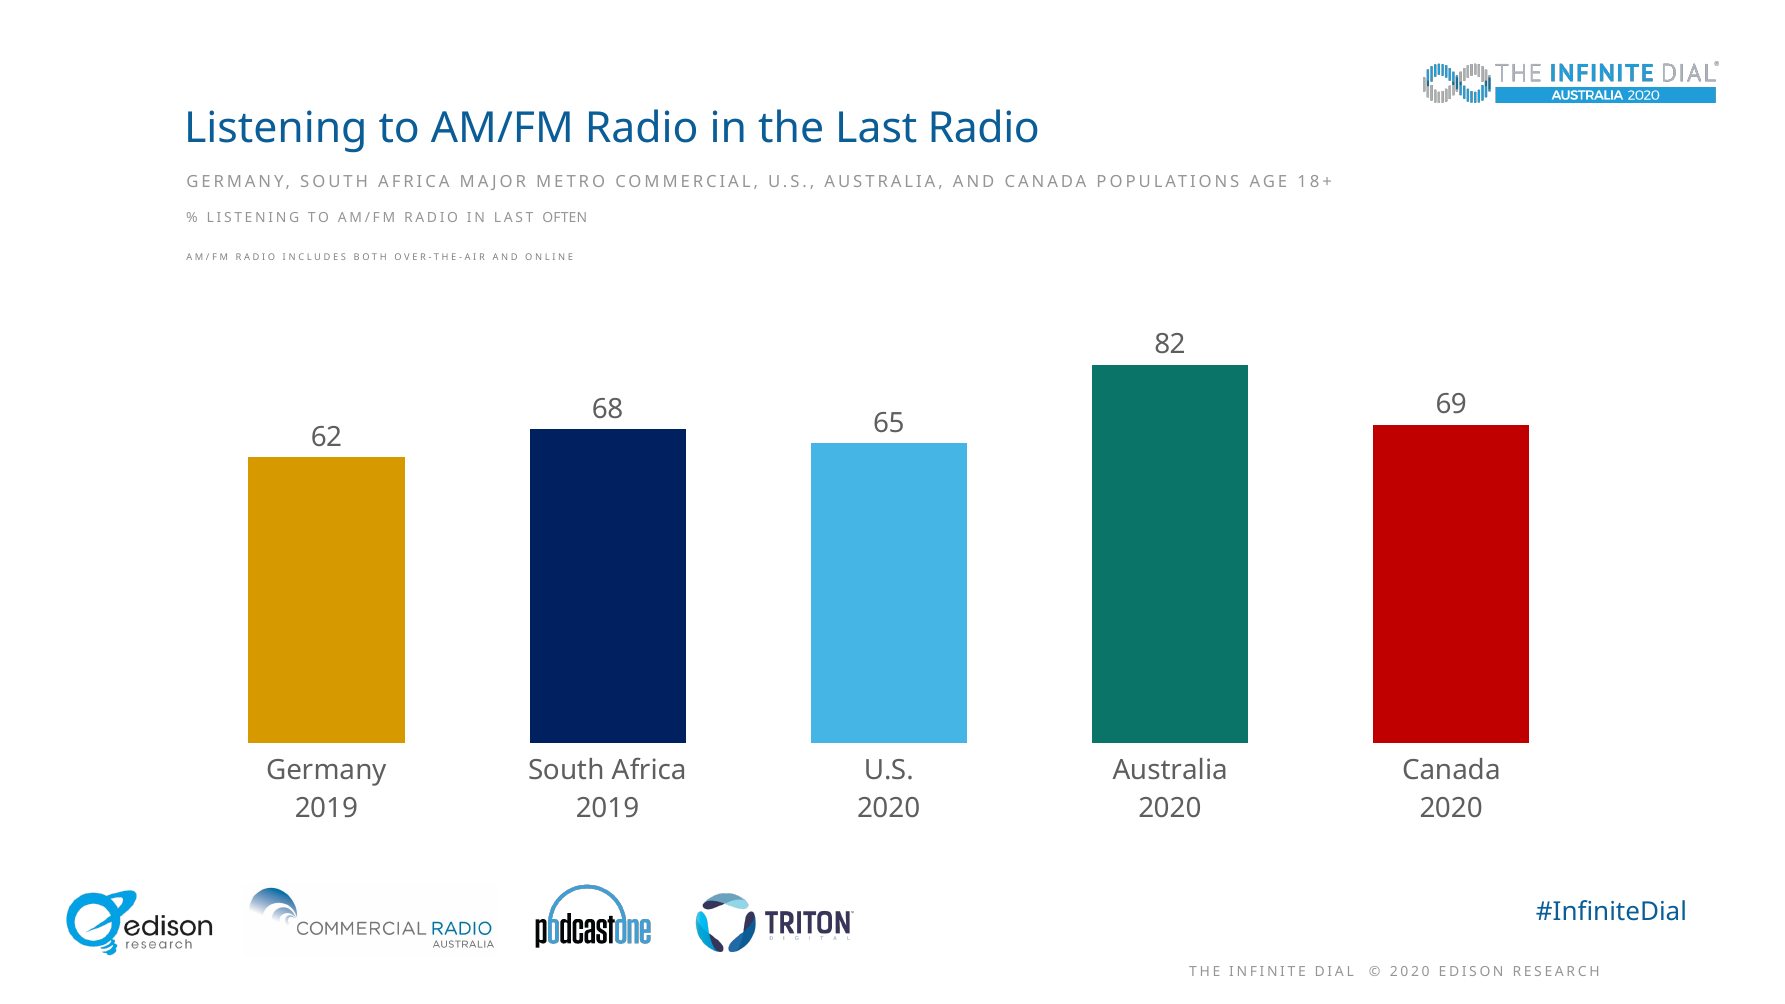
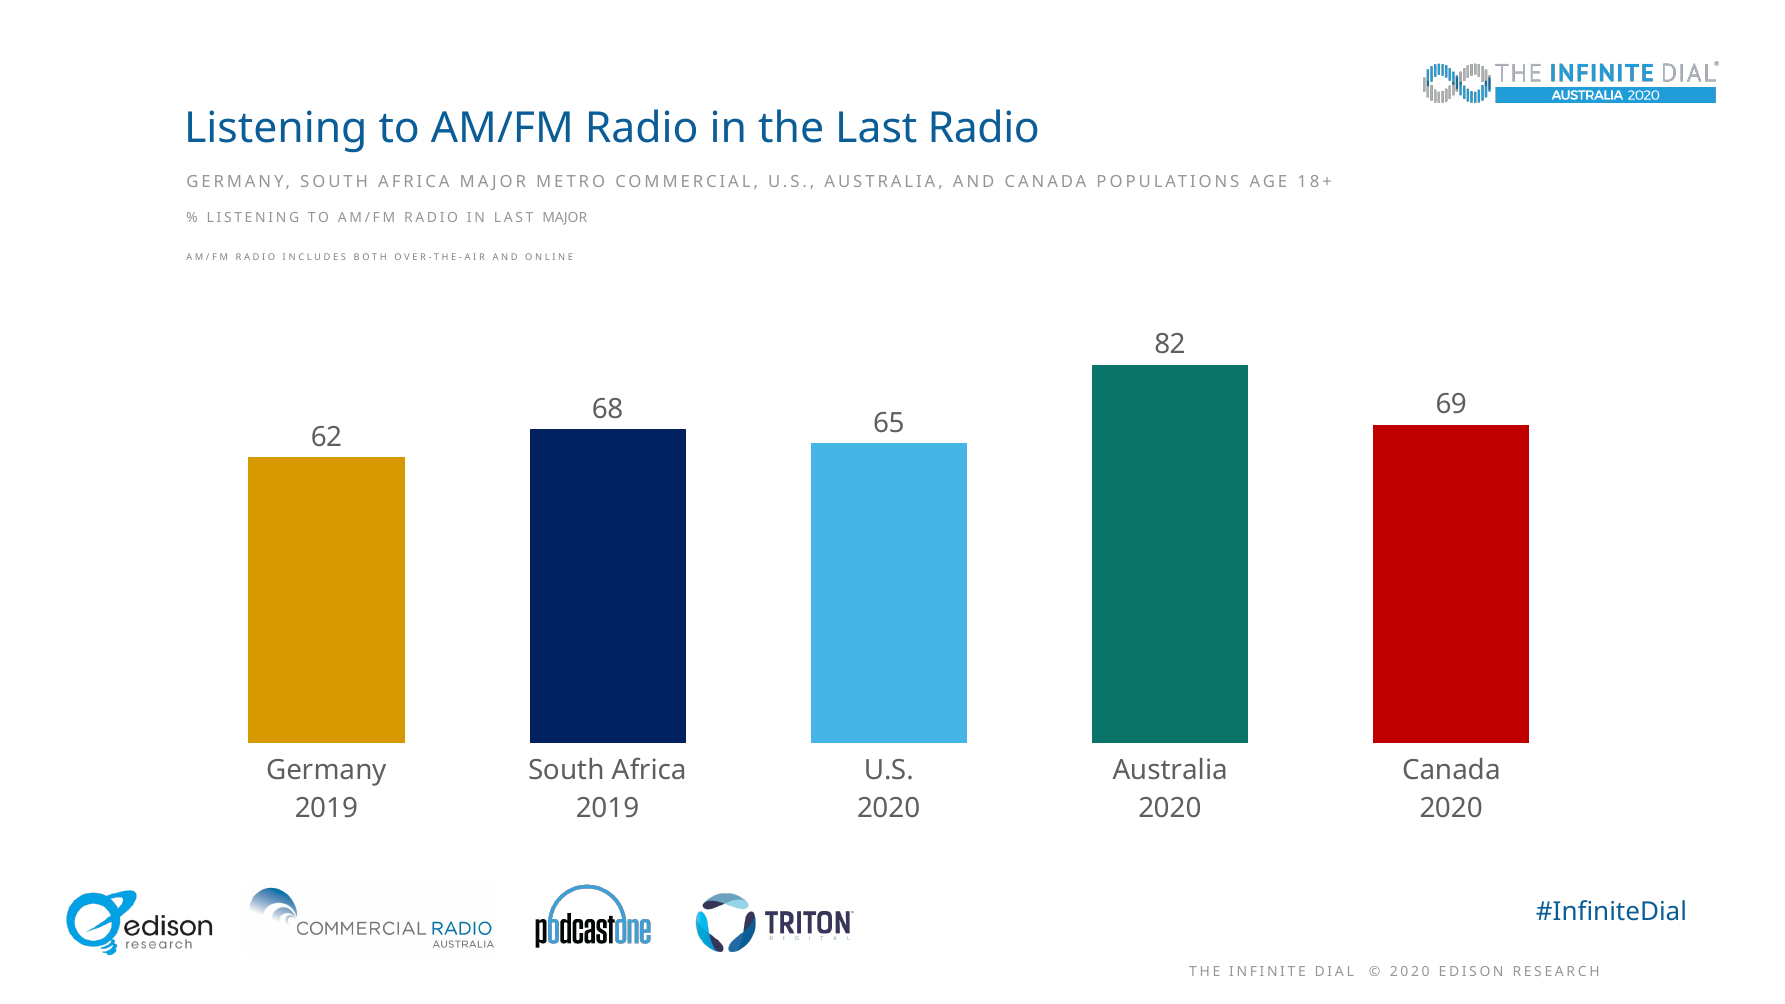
LAST OFTEN: OFTEN -> MAJOR (565, 218)
